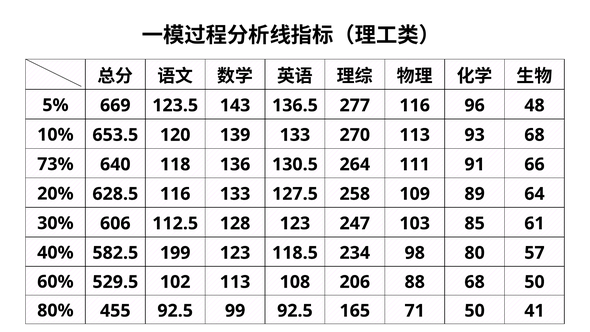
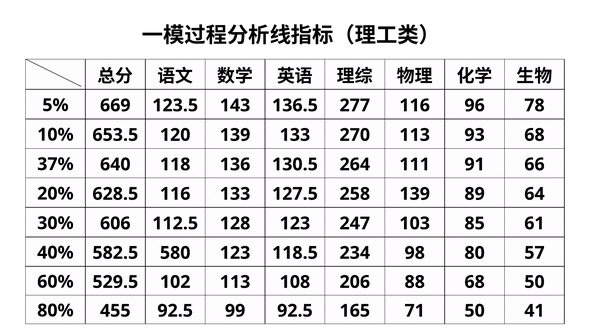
48: 48 -> 78 (534, 105)
73%: 73% -> 37% (55, 164)
258 109: 109 -> 139 (415, 194)
199: 199 -> 580 (175, 253)
